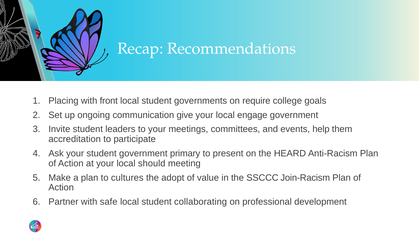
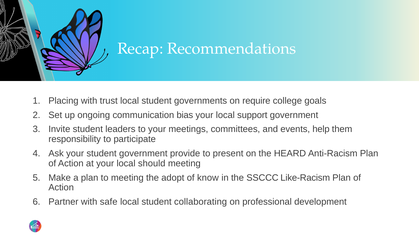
front: front -> trust (109, 101)
give: give -> bias (185, 115)
engage: engage -> support (252, 115)
accreditation: accreditation -> responsibility (75, 139)
primary: primary -> provide (185, 153)
to cultures: cultures -> meeting (127, 177)
value: value -> know (208, 177)
Join-Racism: Join-Racism -> Like-Racism (305, 177)
